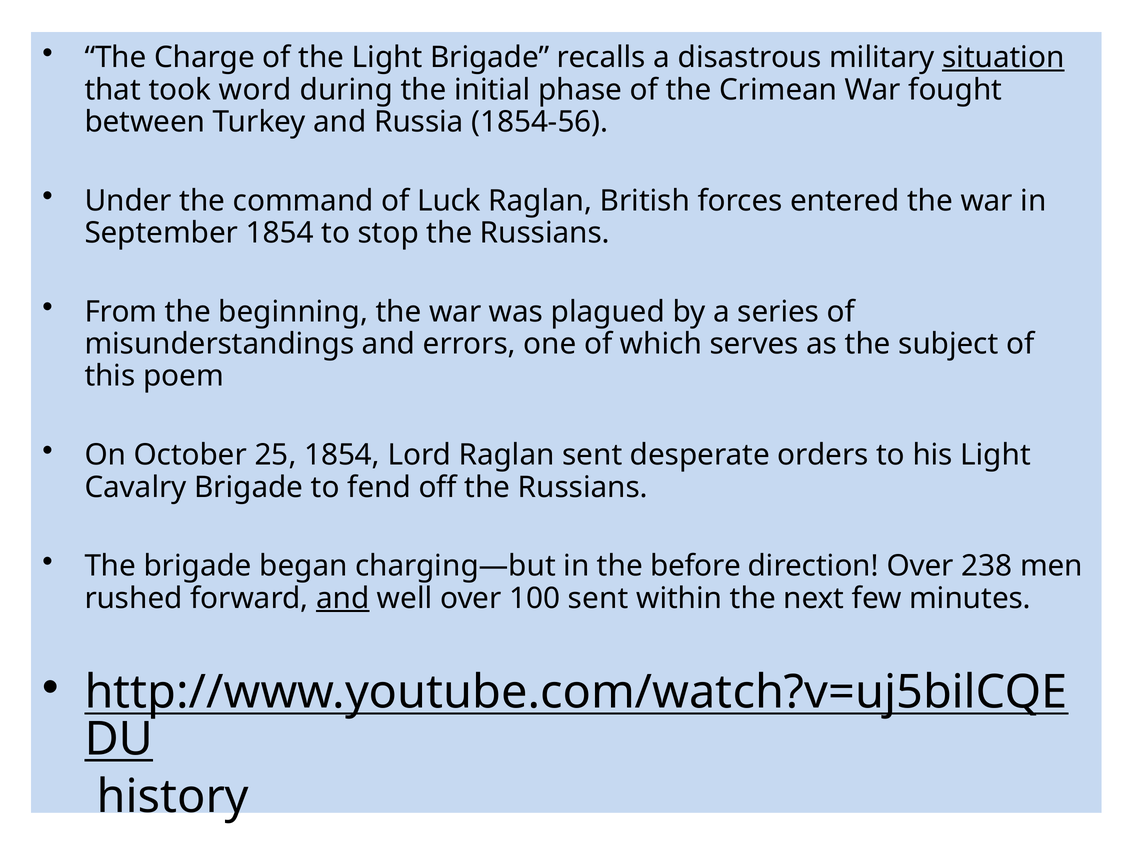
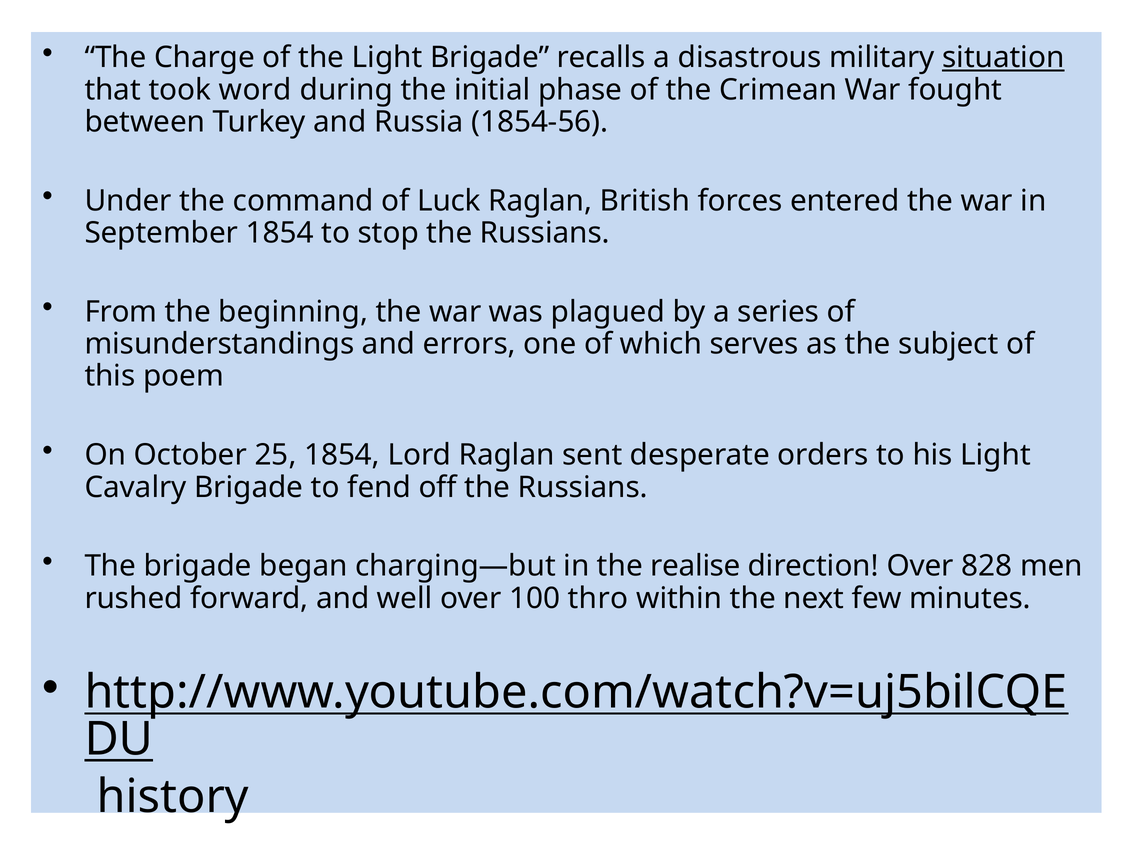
before: before -> realise (695, 566)
238: 238 -> 828 (987, 566)
and underline: present -> none (343, 598)
100 sent: sent -> thro (598, 598)
